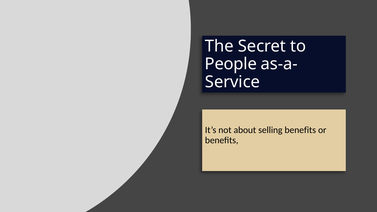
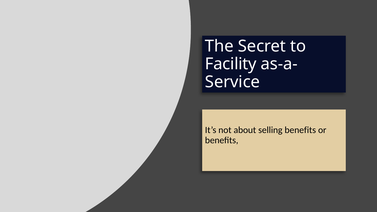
People: People -> Facility (231, 64)
